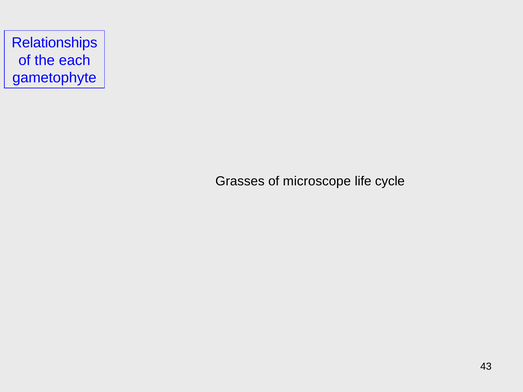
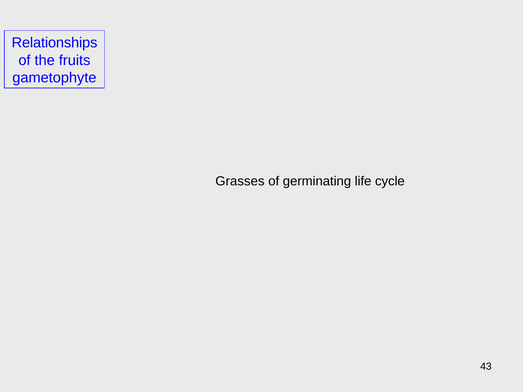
each: each -> fruits (75, 60)
microscope: microscope -> germinating (317, 181)
